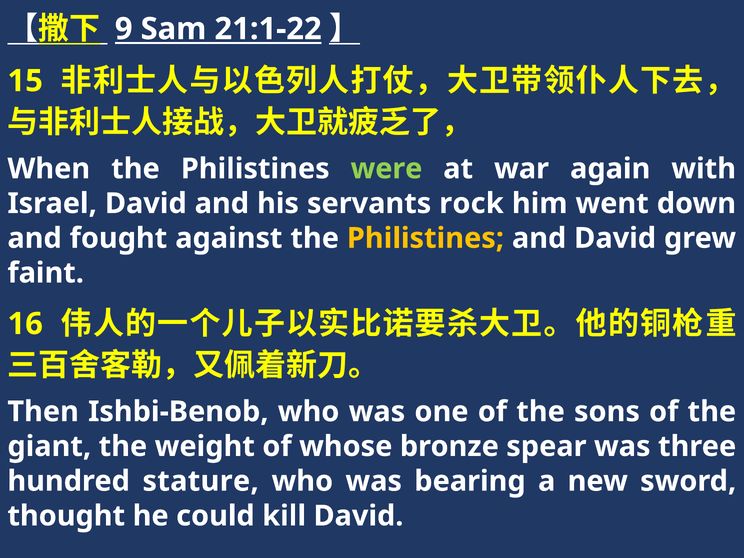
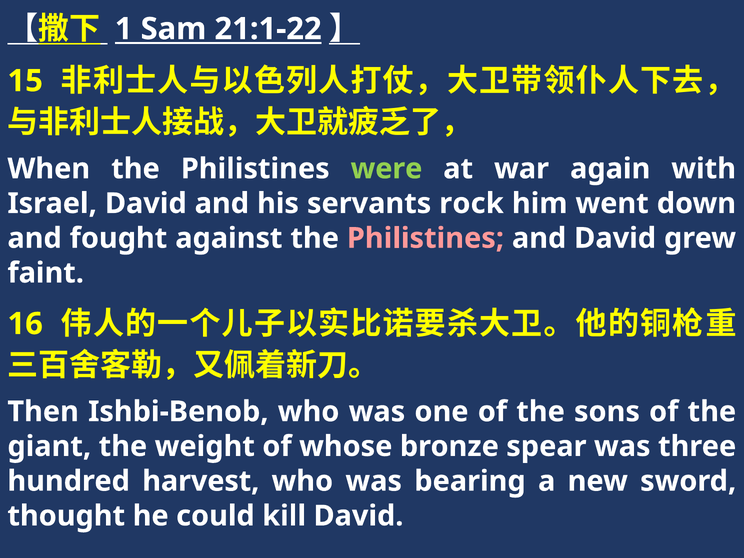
9: 9 -> 1 (124, 29)
Philistines colour: yellow -> pink (425, 238)
stature: stature -> harvest (201, 481)
